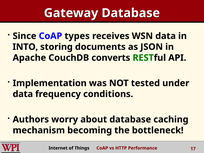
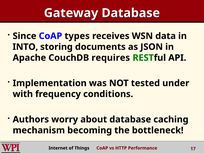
converts: converts -> requires (111, 58)
data: data -> with (23, 94)
